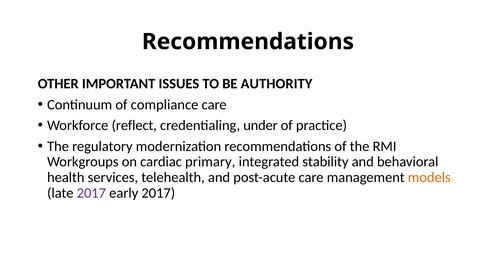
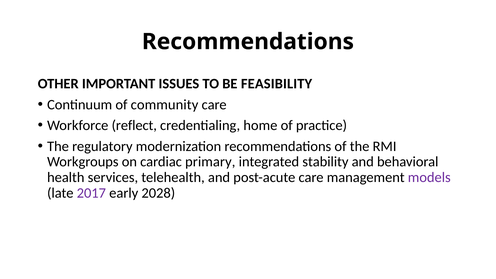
AUTHORITY: AUTHORITY -> FEASIBILITY (277, 84)
compliance: compliance -> community (165, 105)
under: under -> home (260, 125)
models colour: orange -> purple (429, 178)
early 2017: 2017 -> 2028 (158, 193)
